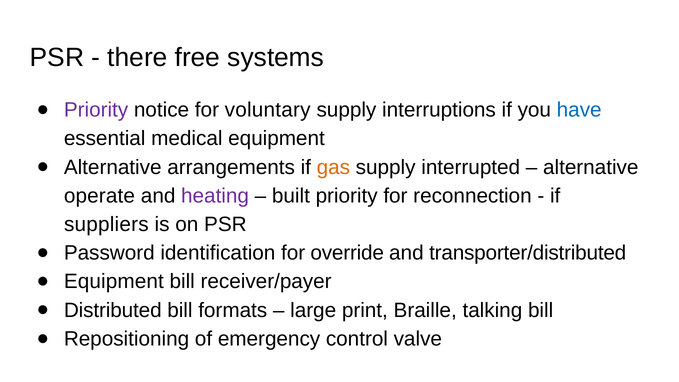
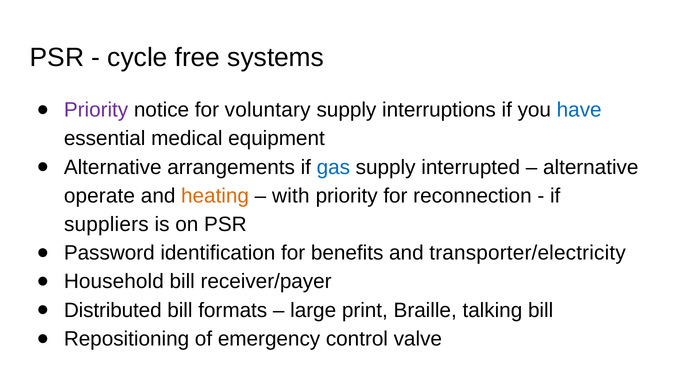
there: there -> cycle (138, 58)
gas colour: orange -> blue (333, 167)
heating colour: purple -> orange (215, 196)
built: built -> with (291, 196)
override: override -> benefits (347, 253)
transporter/distributed: transporter/distributed -> transporter/electricity (528, 253)
Equipment: Equipment -> Household (114, 282)
